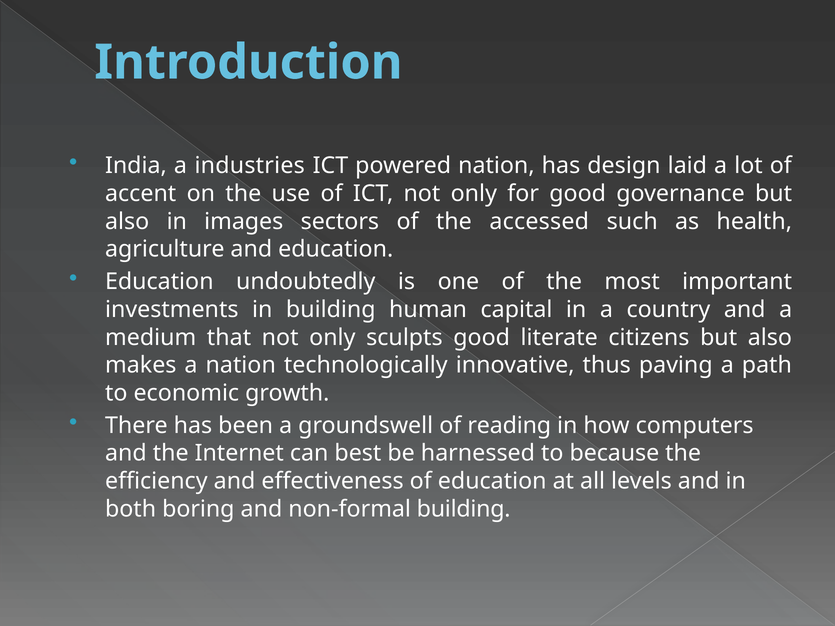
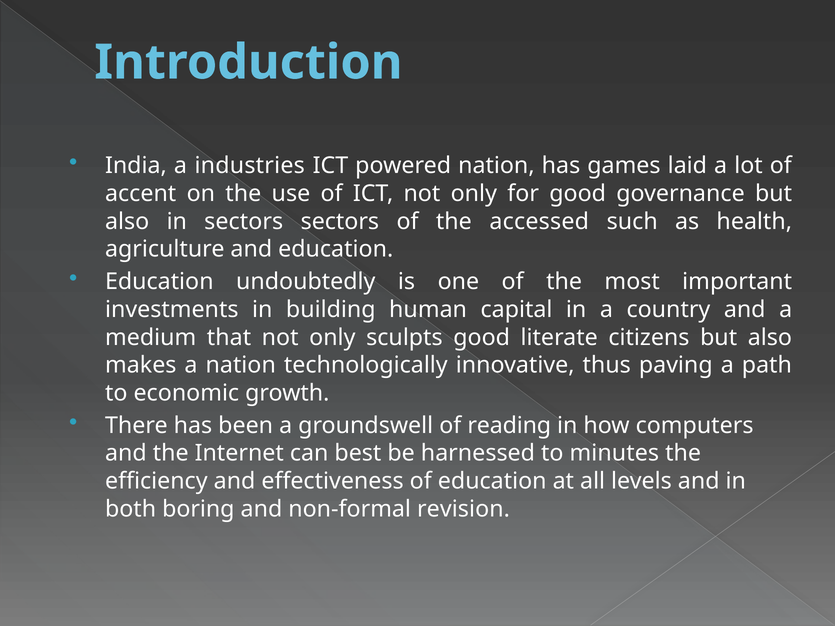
design: design -> games (624, 166)
in images: images -> sectors (244, 221)
because: because -> minutes (614, 453)
non-formal building: building -> revision (463, 509)
